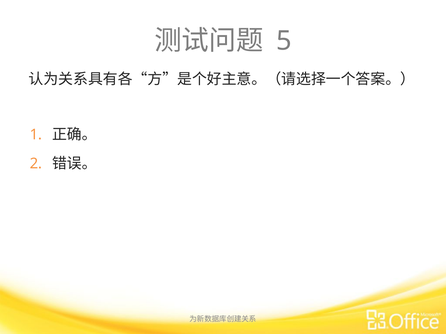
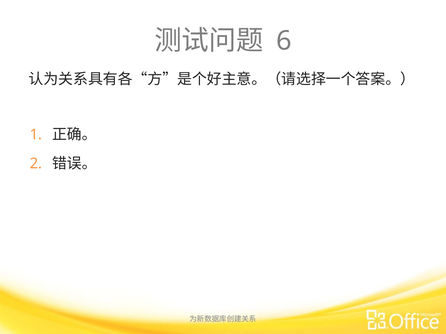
5: 5 -> 6 (284, 41)
